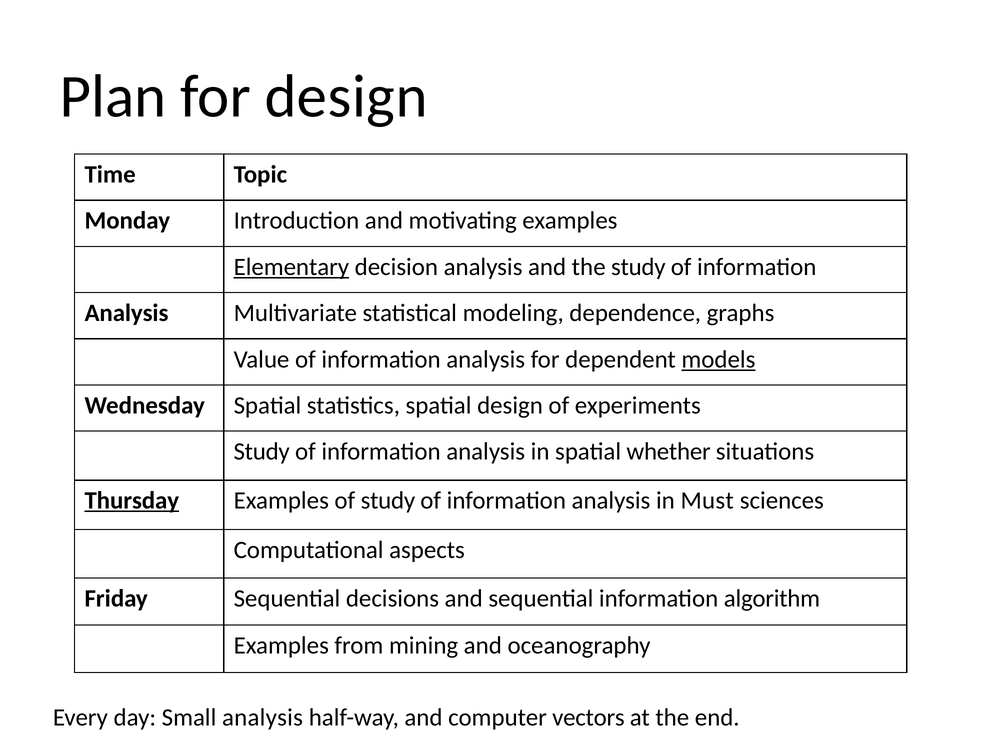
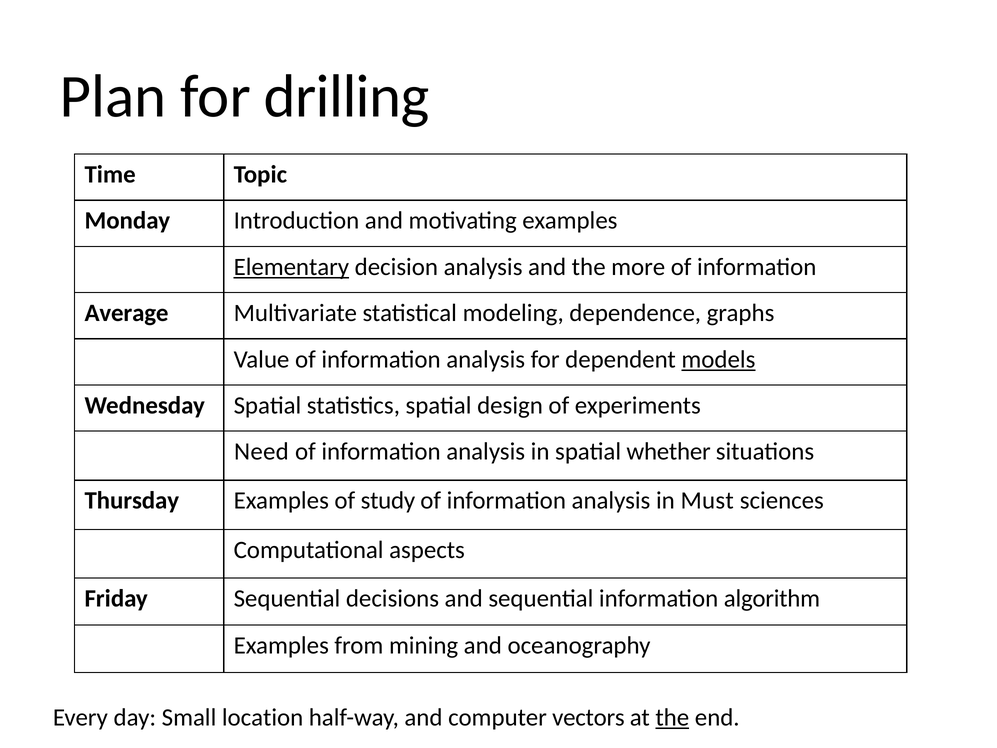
for design: design -> drilling (347, 97)
the study: study -> more (638, 267)
Analysis: Analysis -> Average (126, 313)
Study: Study -> Need (261, 451)
Thursday underline: present -> none (132, 501)
Small analysis: analysis -> location (263, 717)
the underline: none -> present (672, 717)
